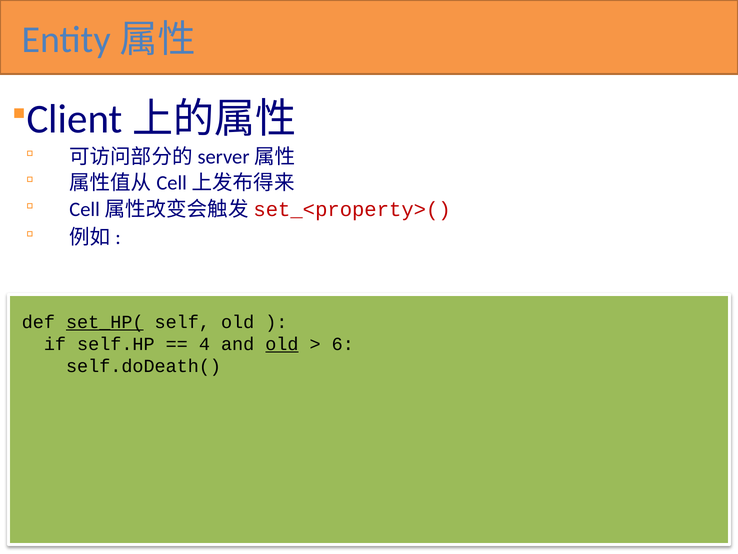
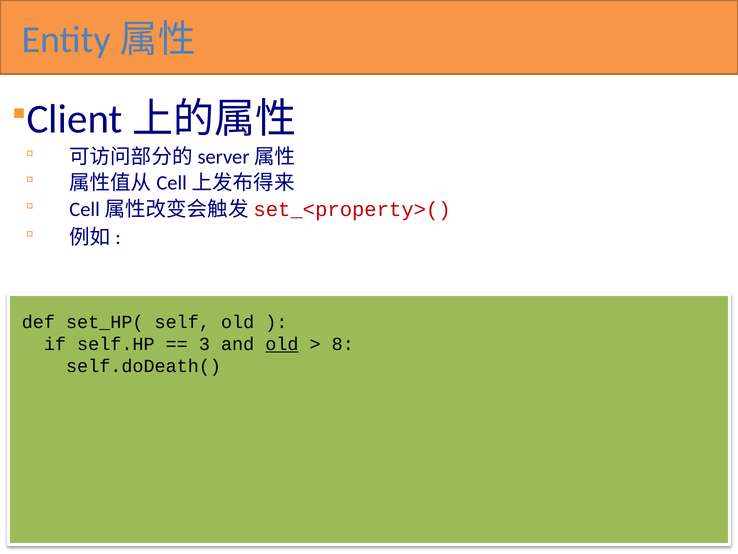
set_HP( underline: present -> none (105, 322)
4: 4 -> 3 (204, 344)
6: 6 -> 8 (343, 344)
